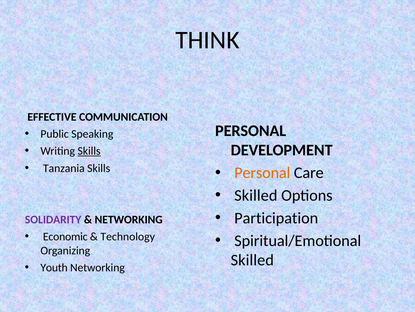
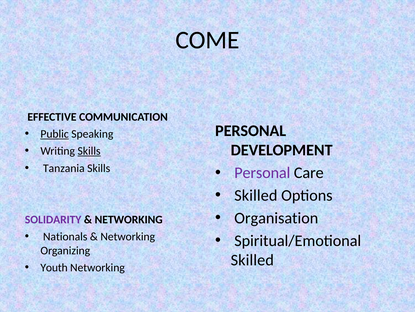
THINK: THINK -> COME (207, 40)
Public underline: none -> present (55, 134)
Personal colour: orange -> purple (262, 173)
Participation: Participation -> Organisation (276, 218)
Economic: Economic -> Nationals (65, 236)
Technology: Technology -> Networking (128, 236)
